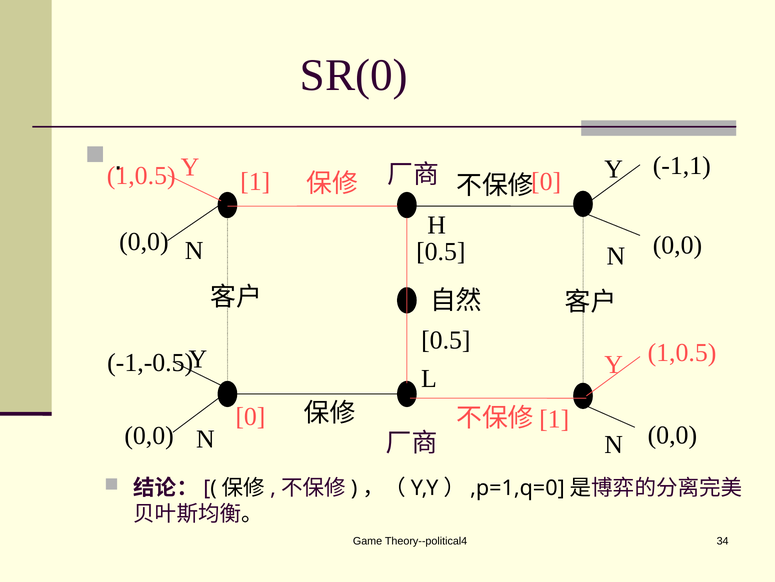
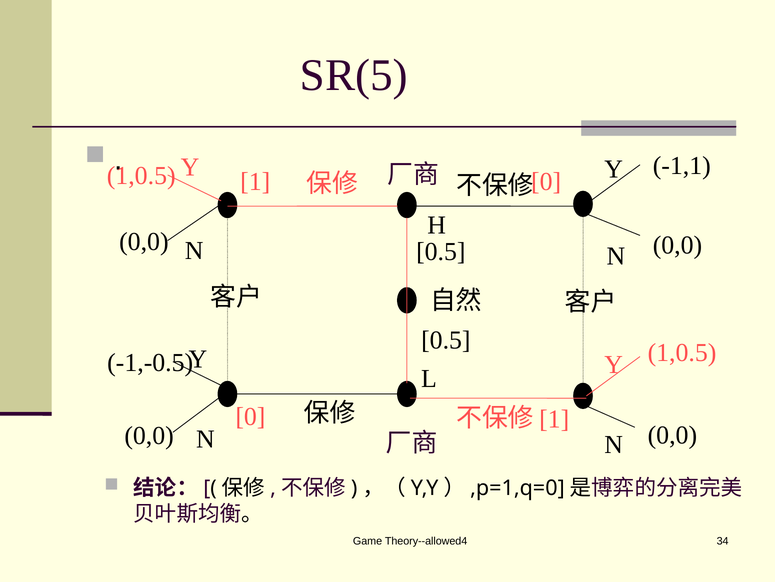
SR(0: SR(0 -> SR(5 (354, 75)
Theory--political4: Theory--political4 -> Theory--allowed4 (426, 541)
